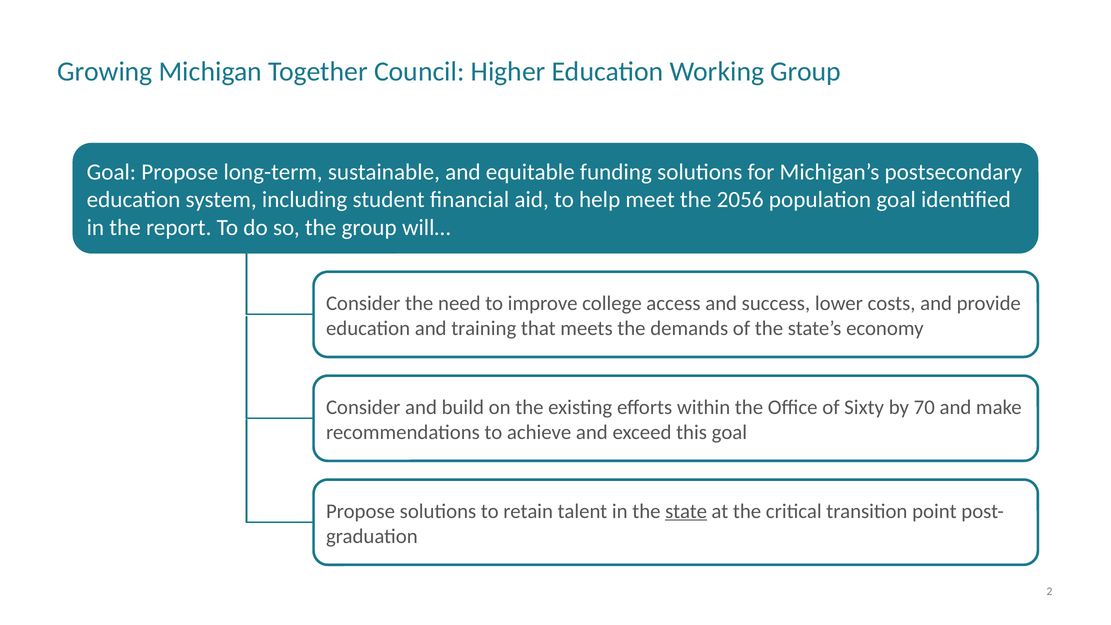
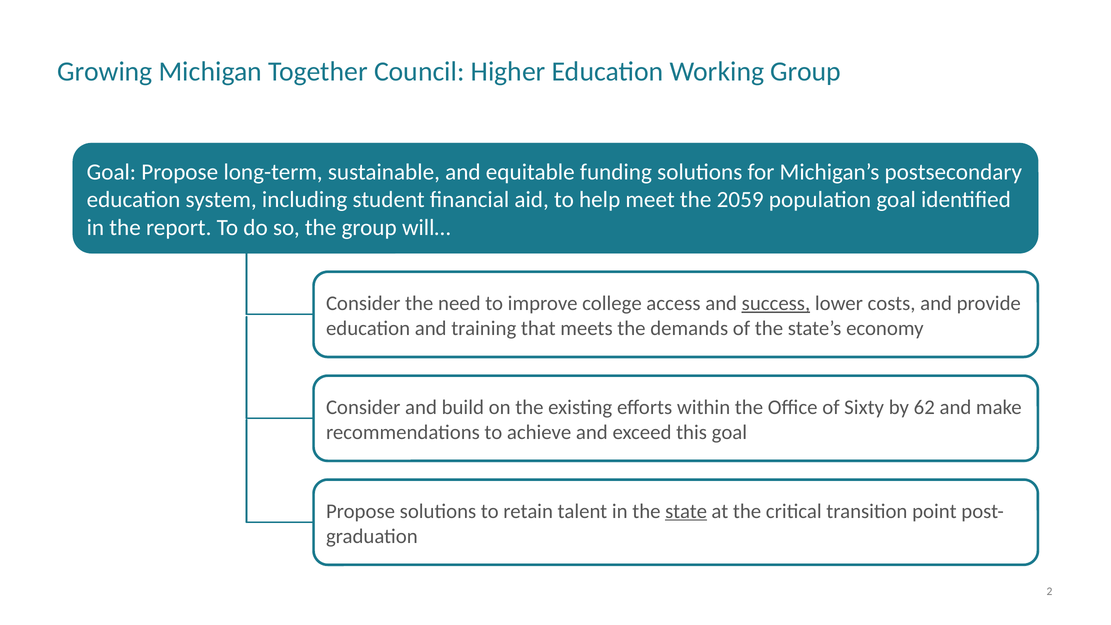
2056: 2056 -> 2059 (740, 200)
success underline: none -> present (776, 303)
70: 70 -> 62 (924, 407)
